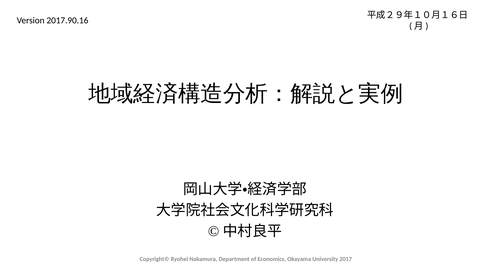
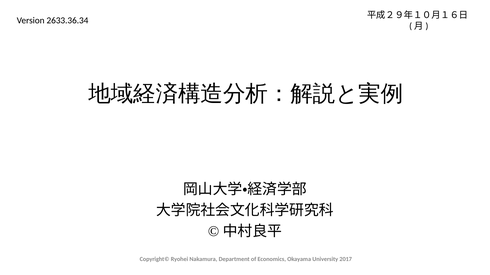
2017.90.16: 2017.90.16 -> 2633.36.34 (67, 21)
